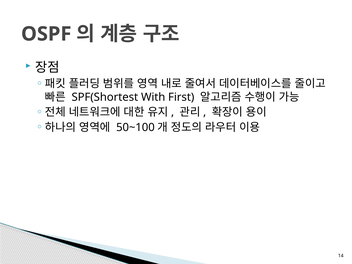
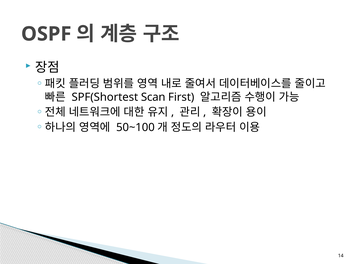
With: With -> Scan (153, 97)
